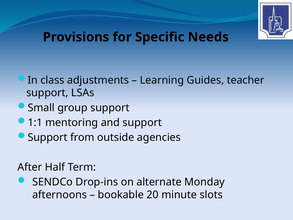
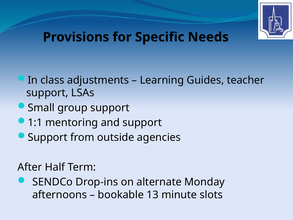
20: 20 -> 13 (153, 195)
